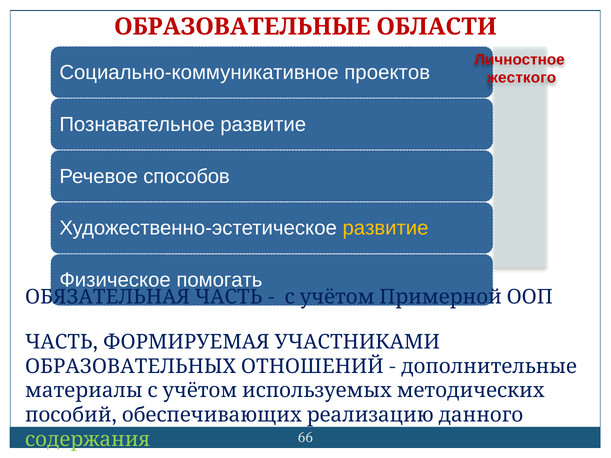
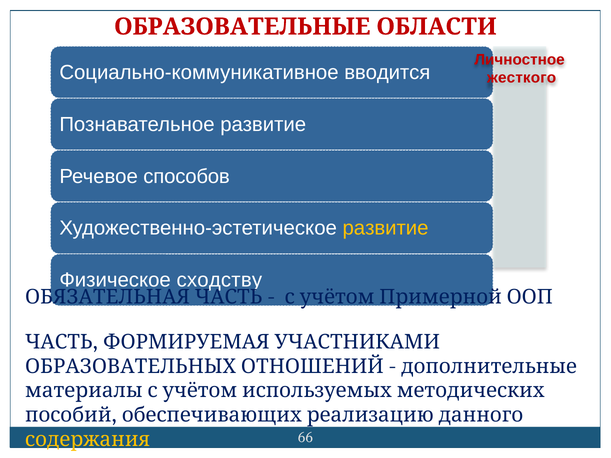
проектов: проектов -> вводится (387, 73)
помогать: помогать -> сходству (219, 280)
содержания colour: light green -> yellow (88, 440)
